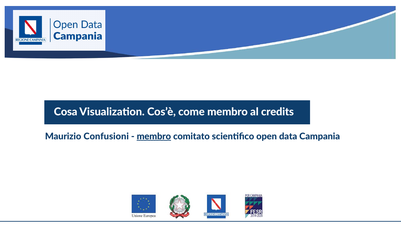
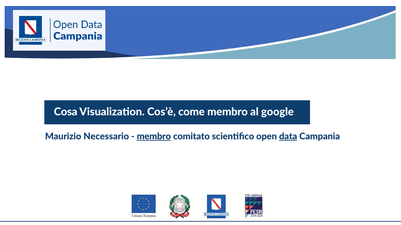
credits: credits -> google (277, 112)
Confusioni: Confusioni -> Necessario (106, 137)
data underline: none -> present (288, 137)
